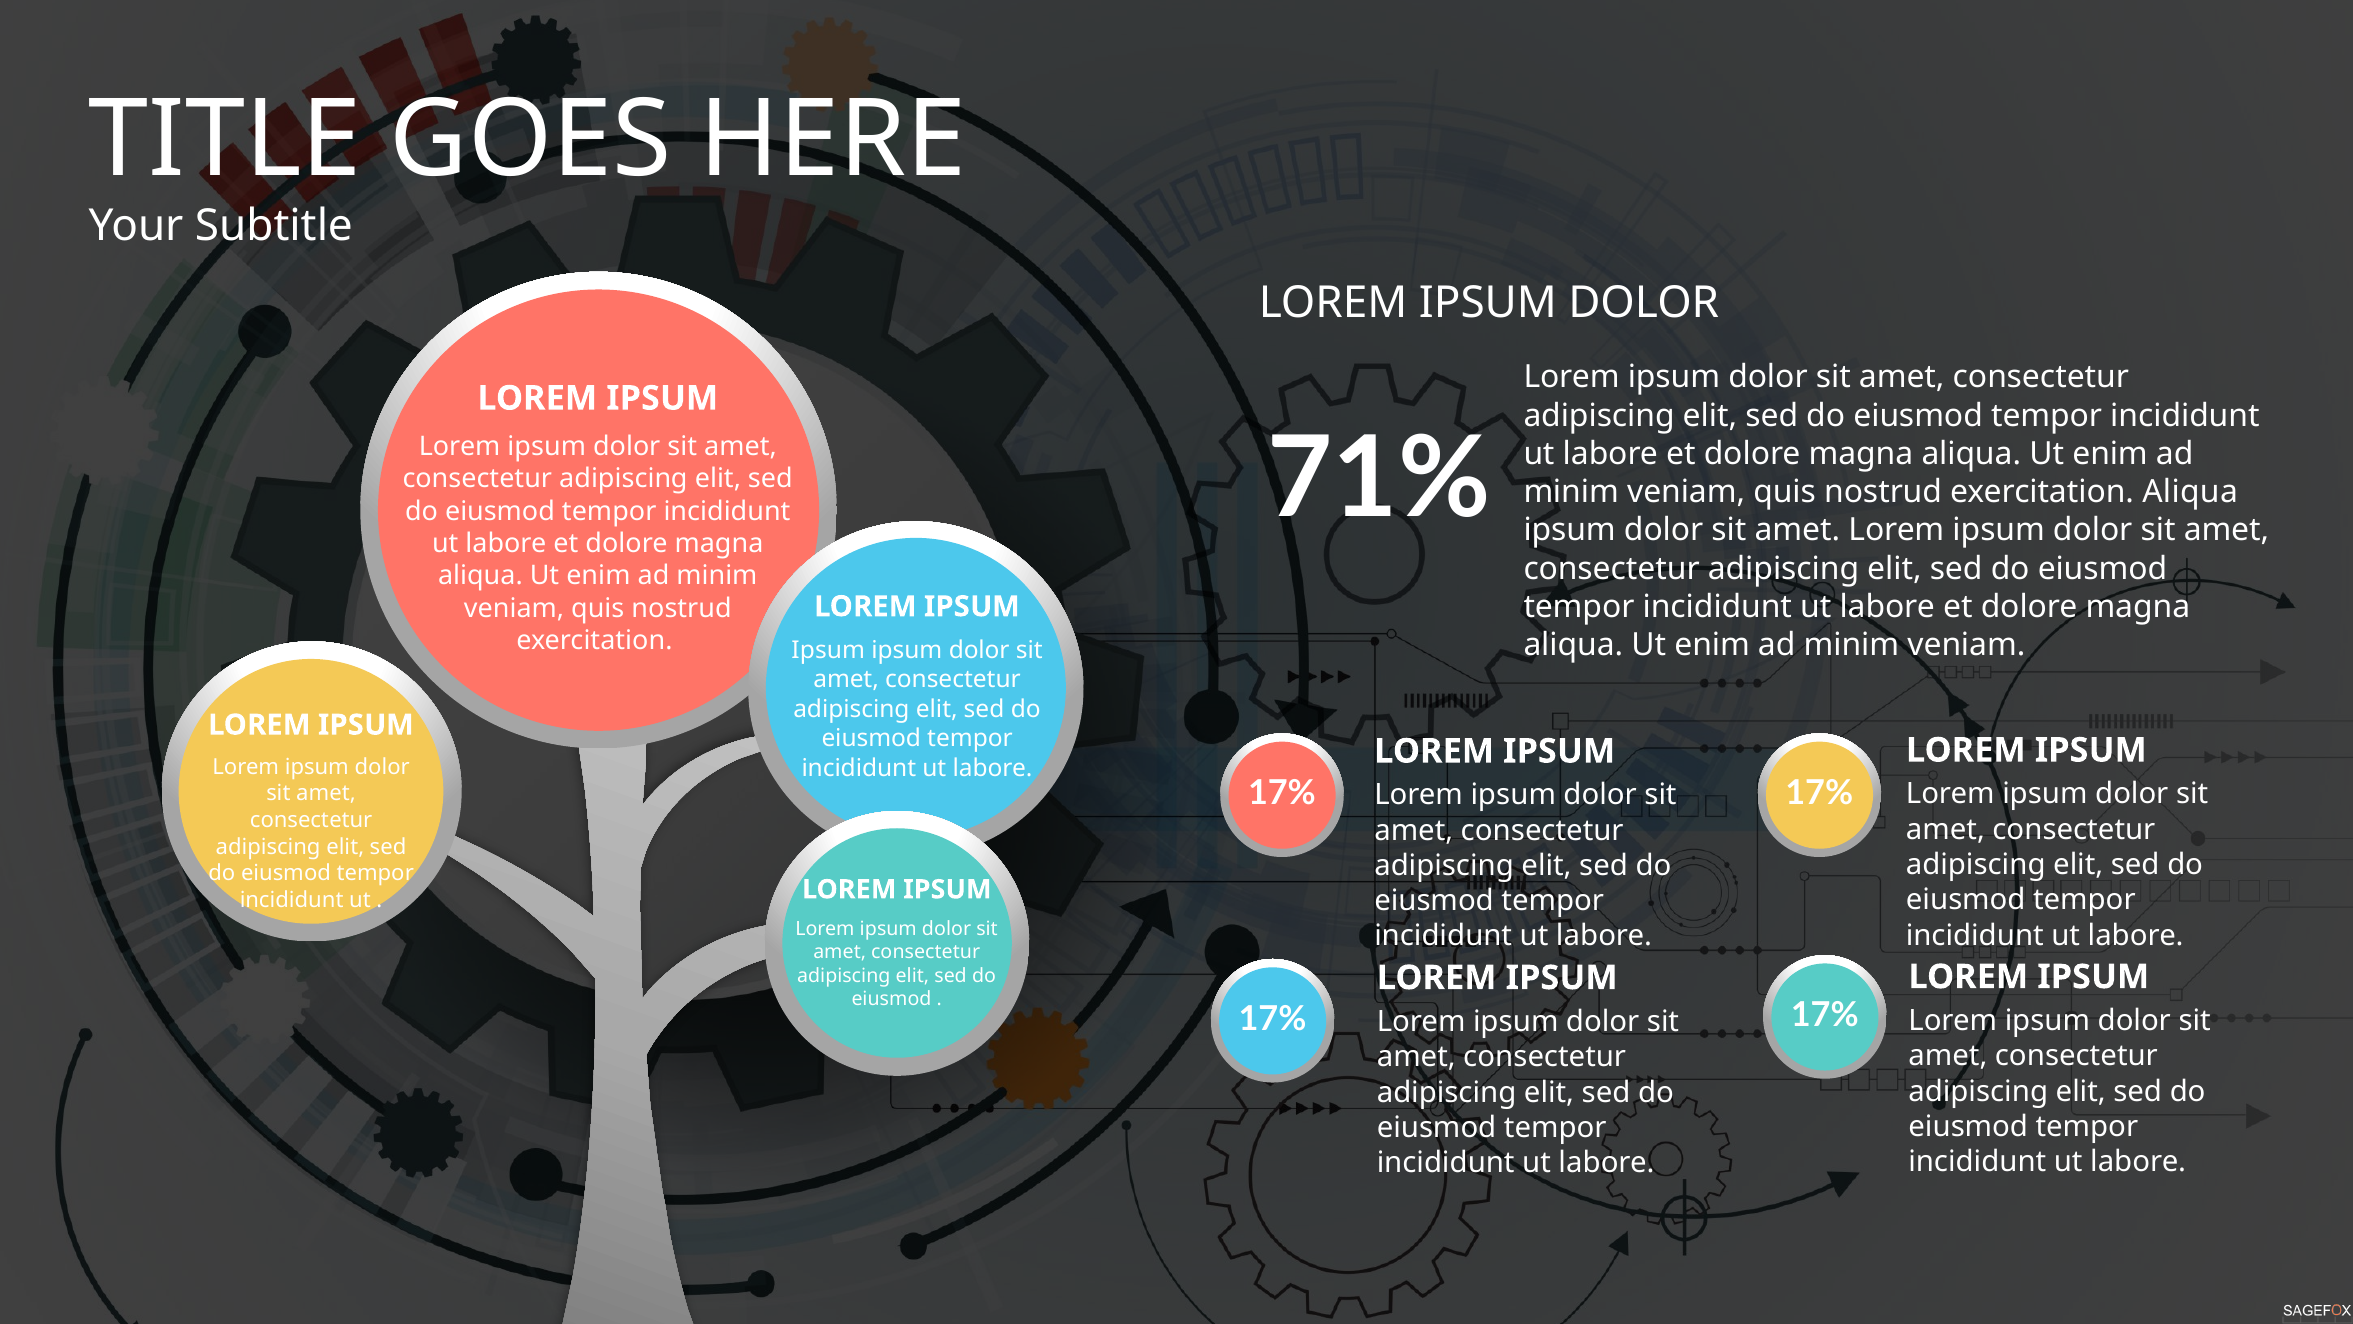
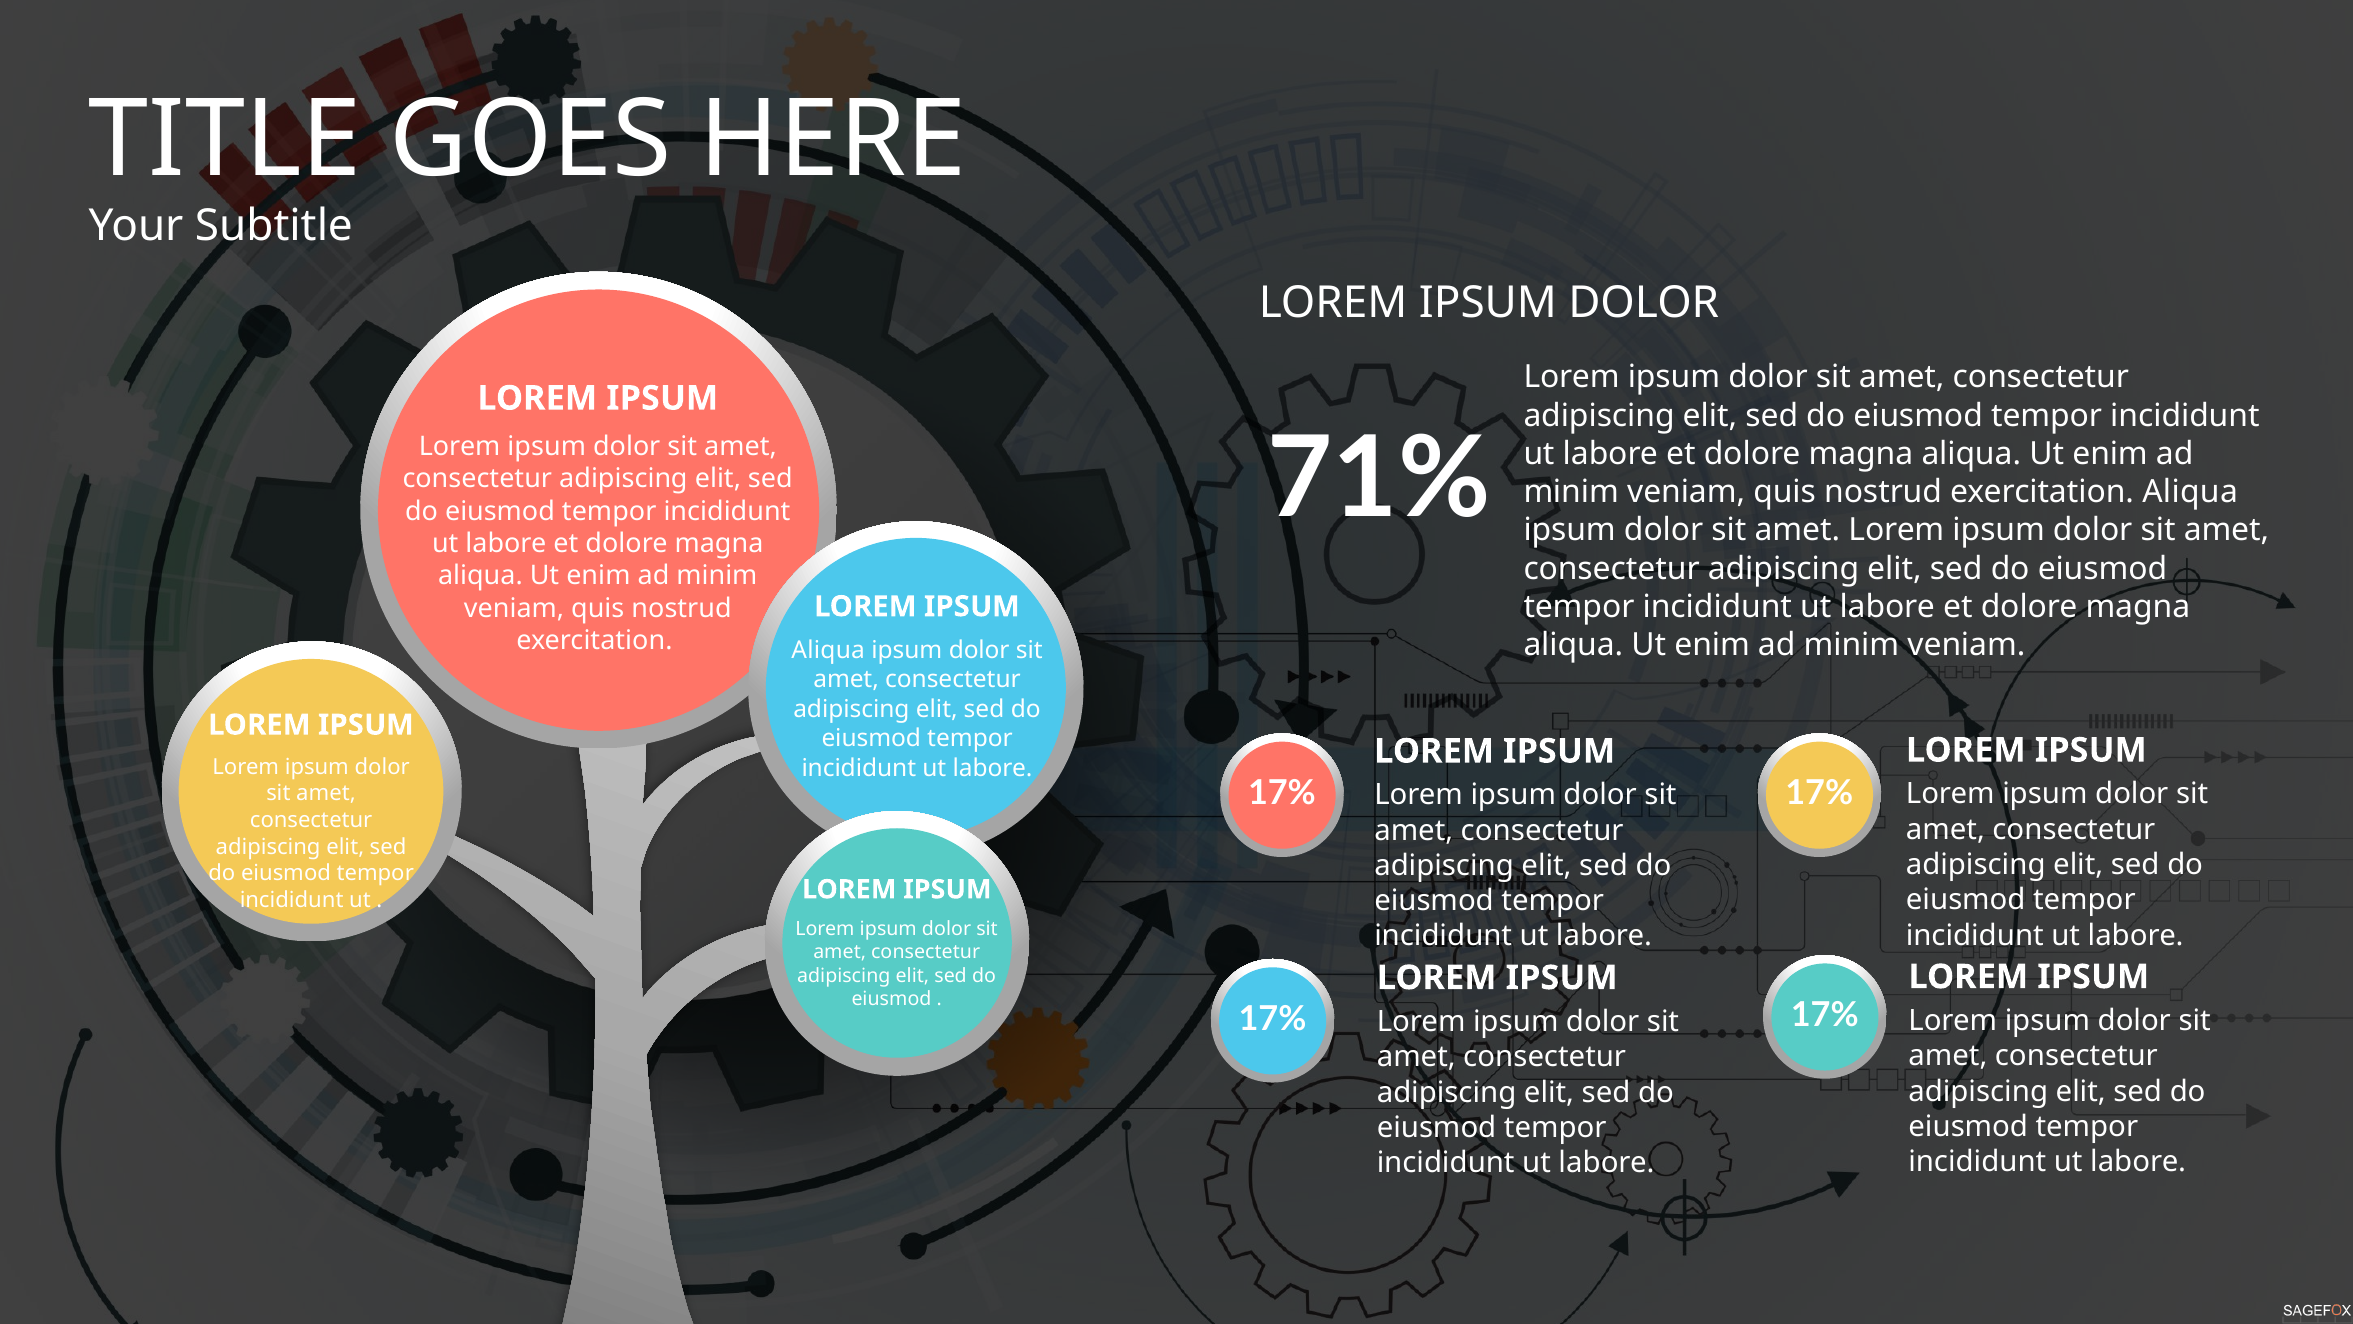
Ipsum: Ipsum -> Aliqua (828, 650)
